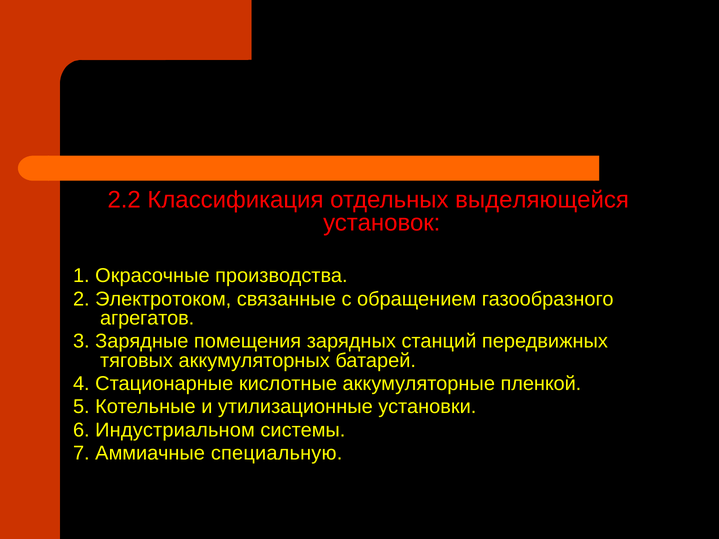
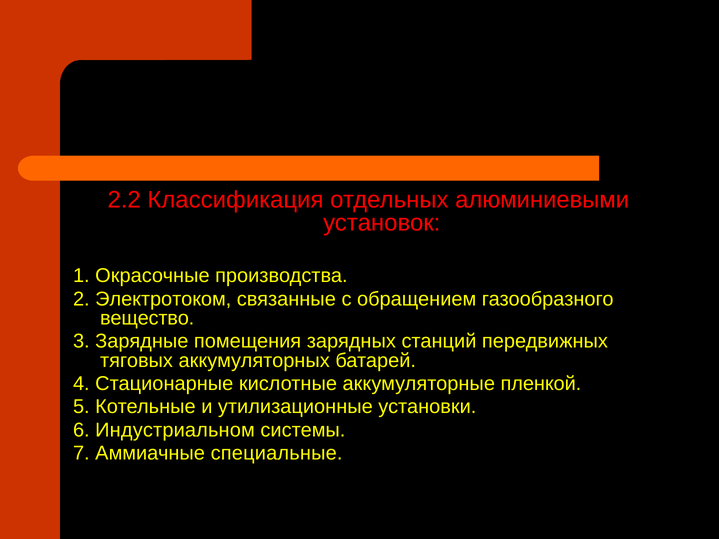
выделяющейся: выделяющейся -> алюминиевыми (542, 200)
агрегатов: агрегатов -> вещество (147, 318)
специальную: специальную -> специальные (277, 453)
